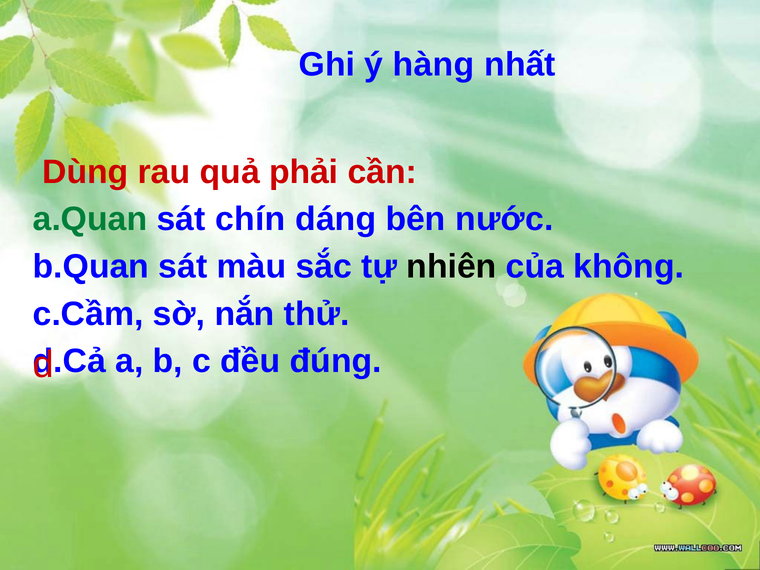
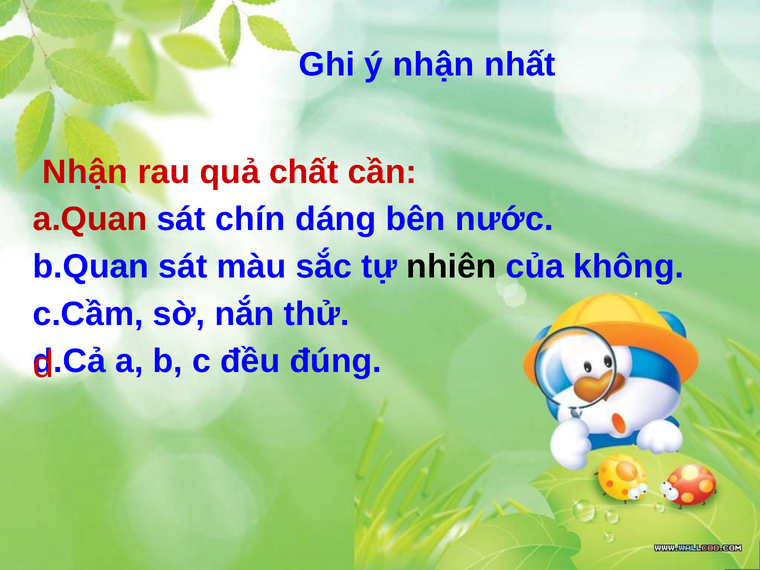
ý hàng: hàng -> nhận (434, 64)
Dùng: Dùng -> Nhận (85, 172)
phải: phải -> chất (304, 172)
a.Quan colour: green -> red (90, 219)
